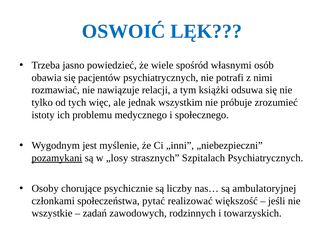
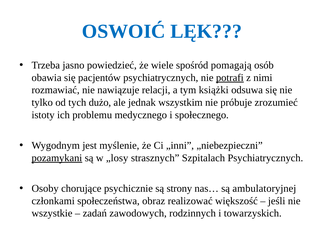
własnymi: własnymi -> pomagają (231, 65)
potrafi underline: none -> present (230, 78)
więc: więc -> dużo (100, 102)
liczby: liczby -> strony (179, 188)
pytać: pytać -> obraz (154, 201)
